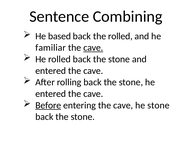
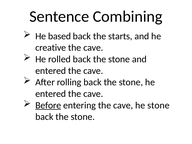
the rolled: rolled -> starts (120, 36)
familiar: familiar -> creative (51, 48)
cave underline: present -> none (93, 48)
